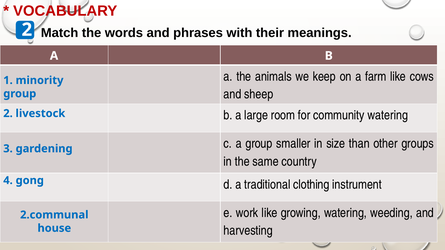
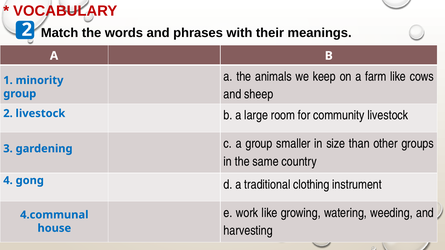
community watering: watering -> livestock (388, 116)
2.communal: 2.communal -> 4.communal (54, 215)
